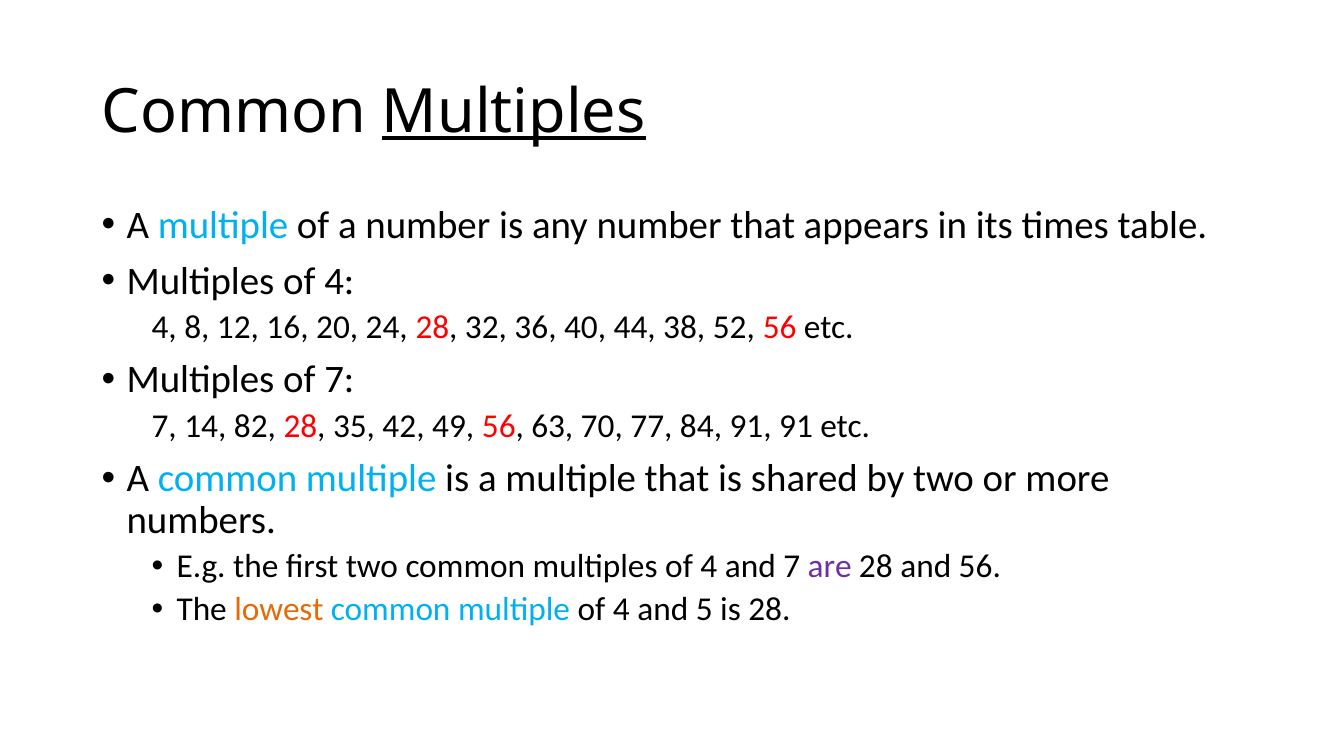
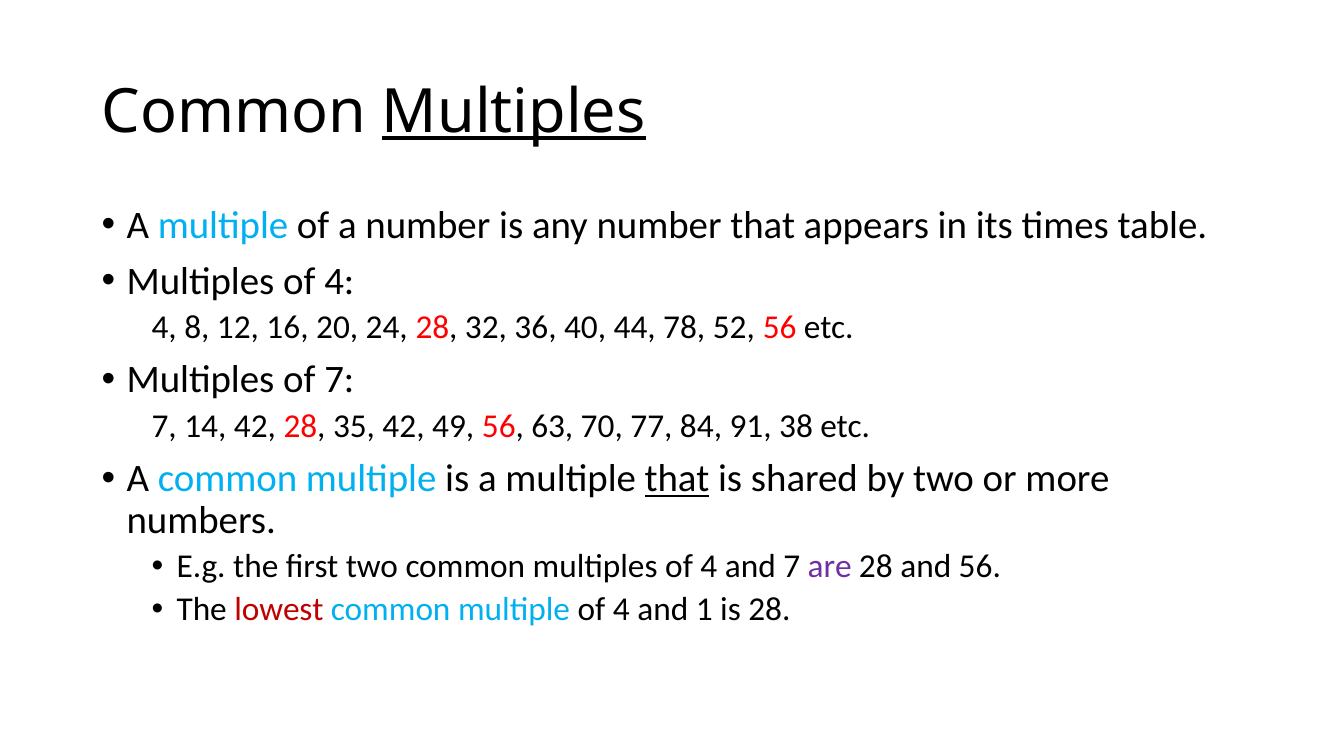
38: 38 -> 78 (684, 327)
14 82: 82 -> 42 (255, 426)
91 91: 91 -> 38 (796, 426)
that underline: none -> present (677, 479)
lowest colour: orange -> red (279, 610)
5: 5 -> 1 (704, 610)
